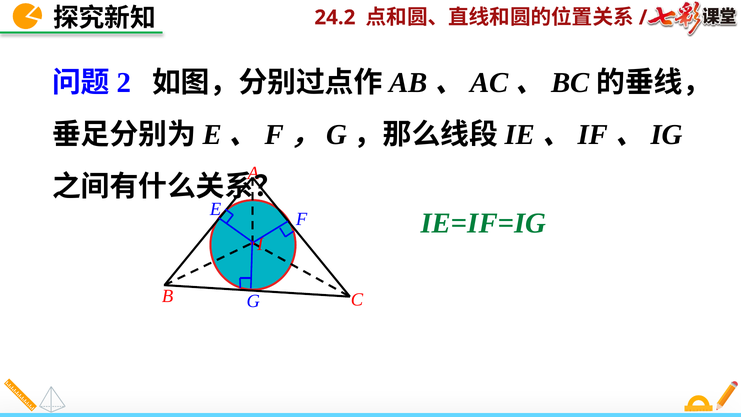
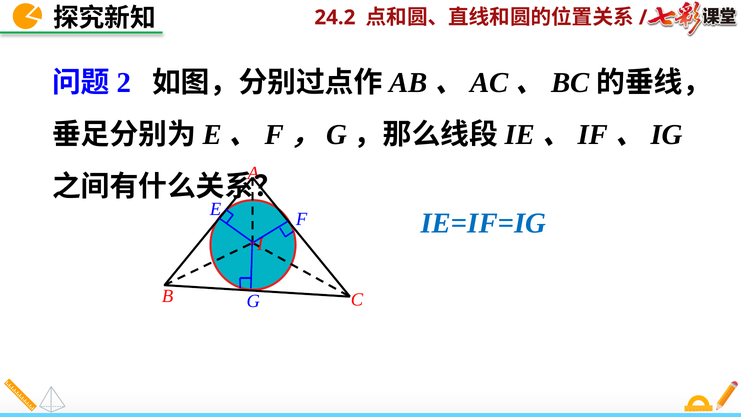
IE=IF=IG colour: green -> blue (483, 223)
